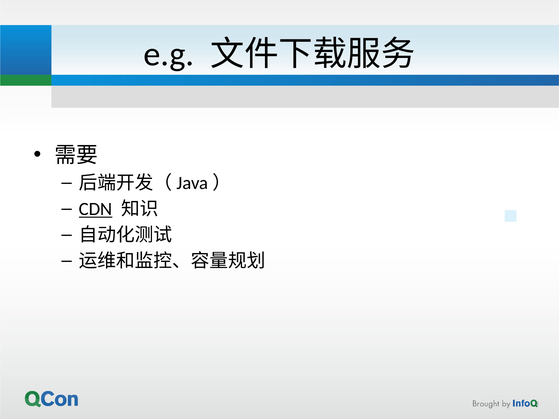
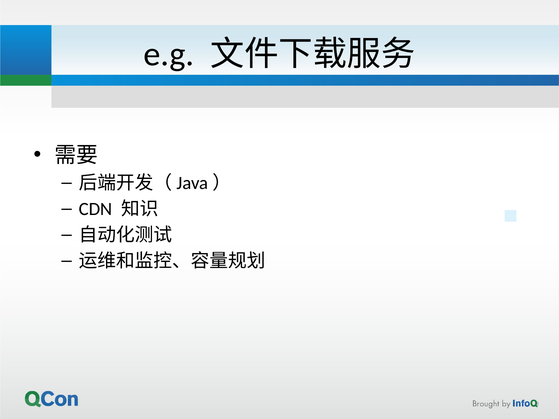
CDN underline: present -> none (96, 209)
